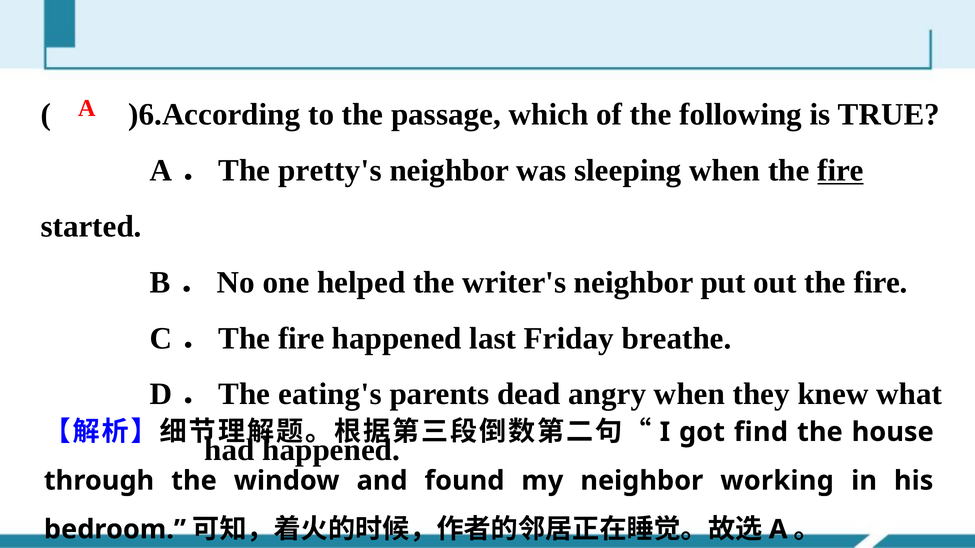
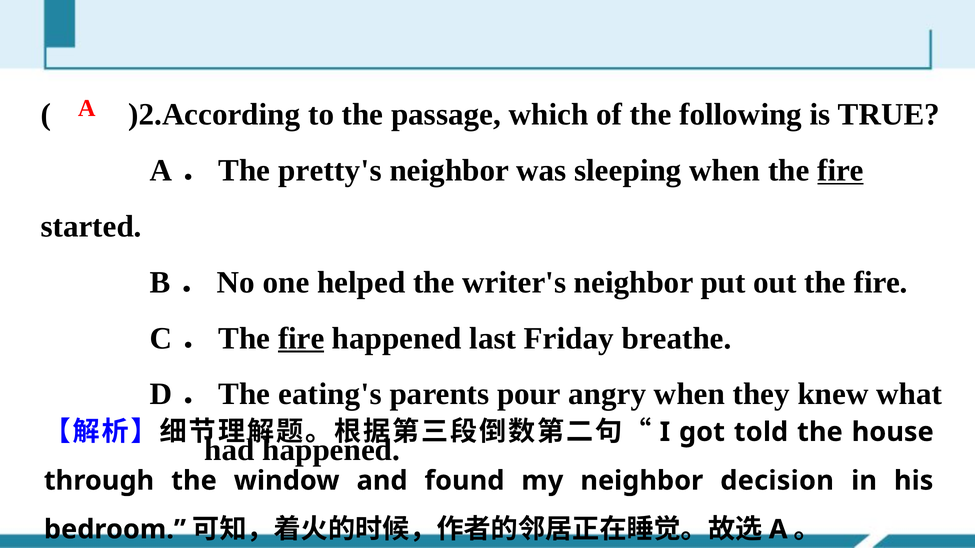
)6.According: )6.According -> )2.According (214, 115)
fire underline: none -> present (301, 339)
dead: dead -> pour (529, 395)
find: find -> told (761, 432)
working: working -> decision (777, 481)
